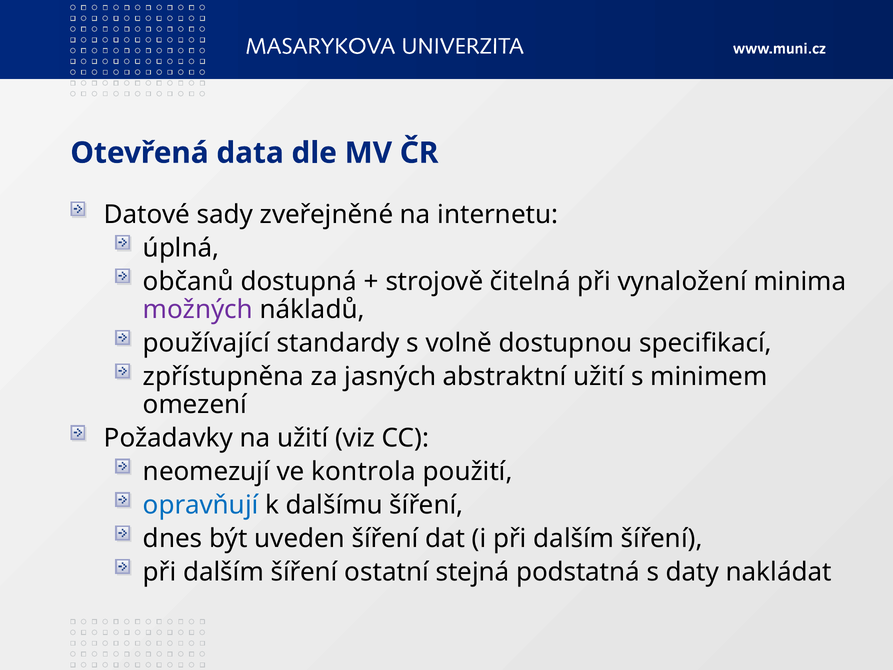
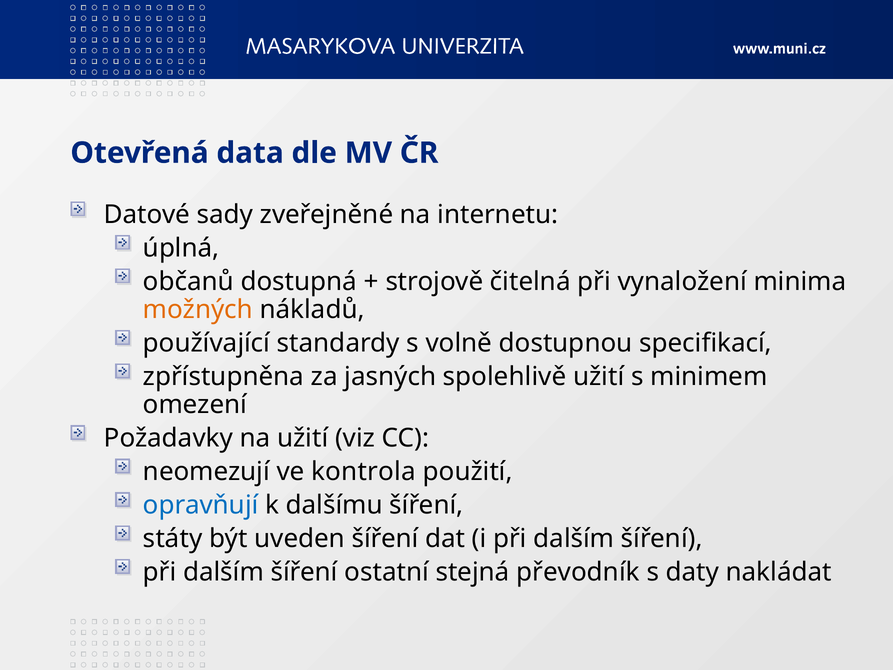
možných colour: purple -> orange (198, 310)
abstraktní: abstraktní -> spolehlivě (505, 377)
dnes: dnes -> státy (173, 539)
podstatná: podstatná -> převodník (578, 572)
